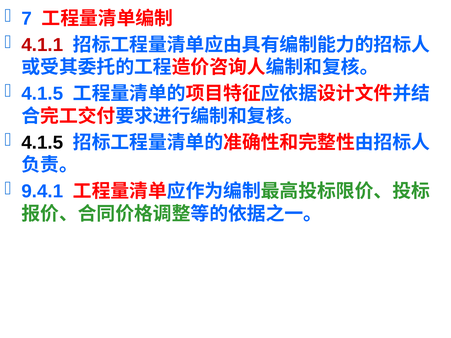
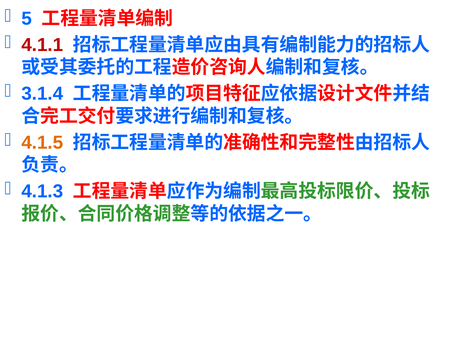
7: 7 -> 5 (27, 19)
4.1.5: 4.1.5 -> 3.1.4 (42, 94)
4.1.5 colour: black -> orange (42, 143)
9.4.1: 9.4.1 -> 4.1.3 (42, 192)
